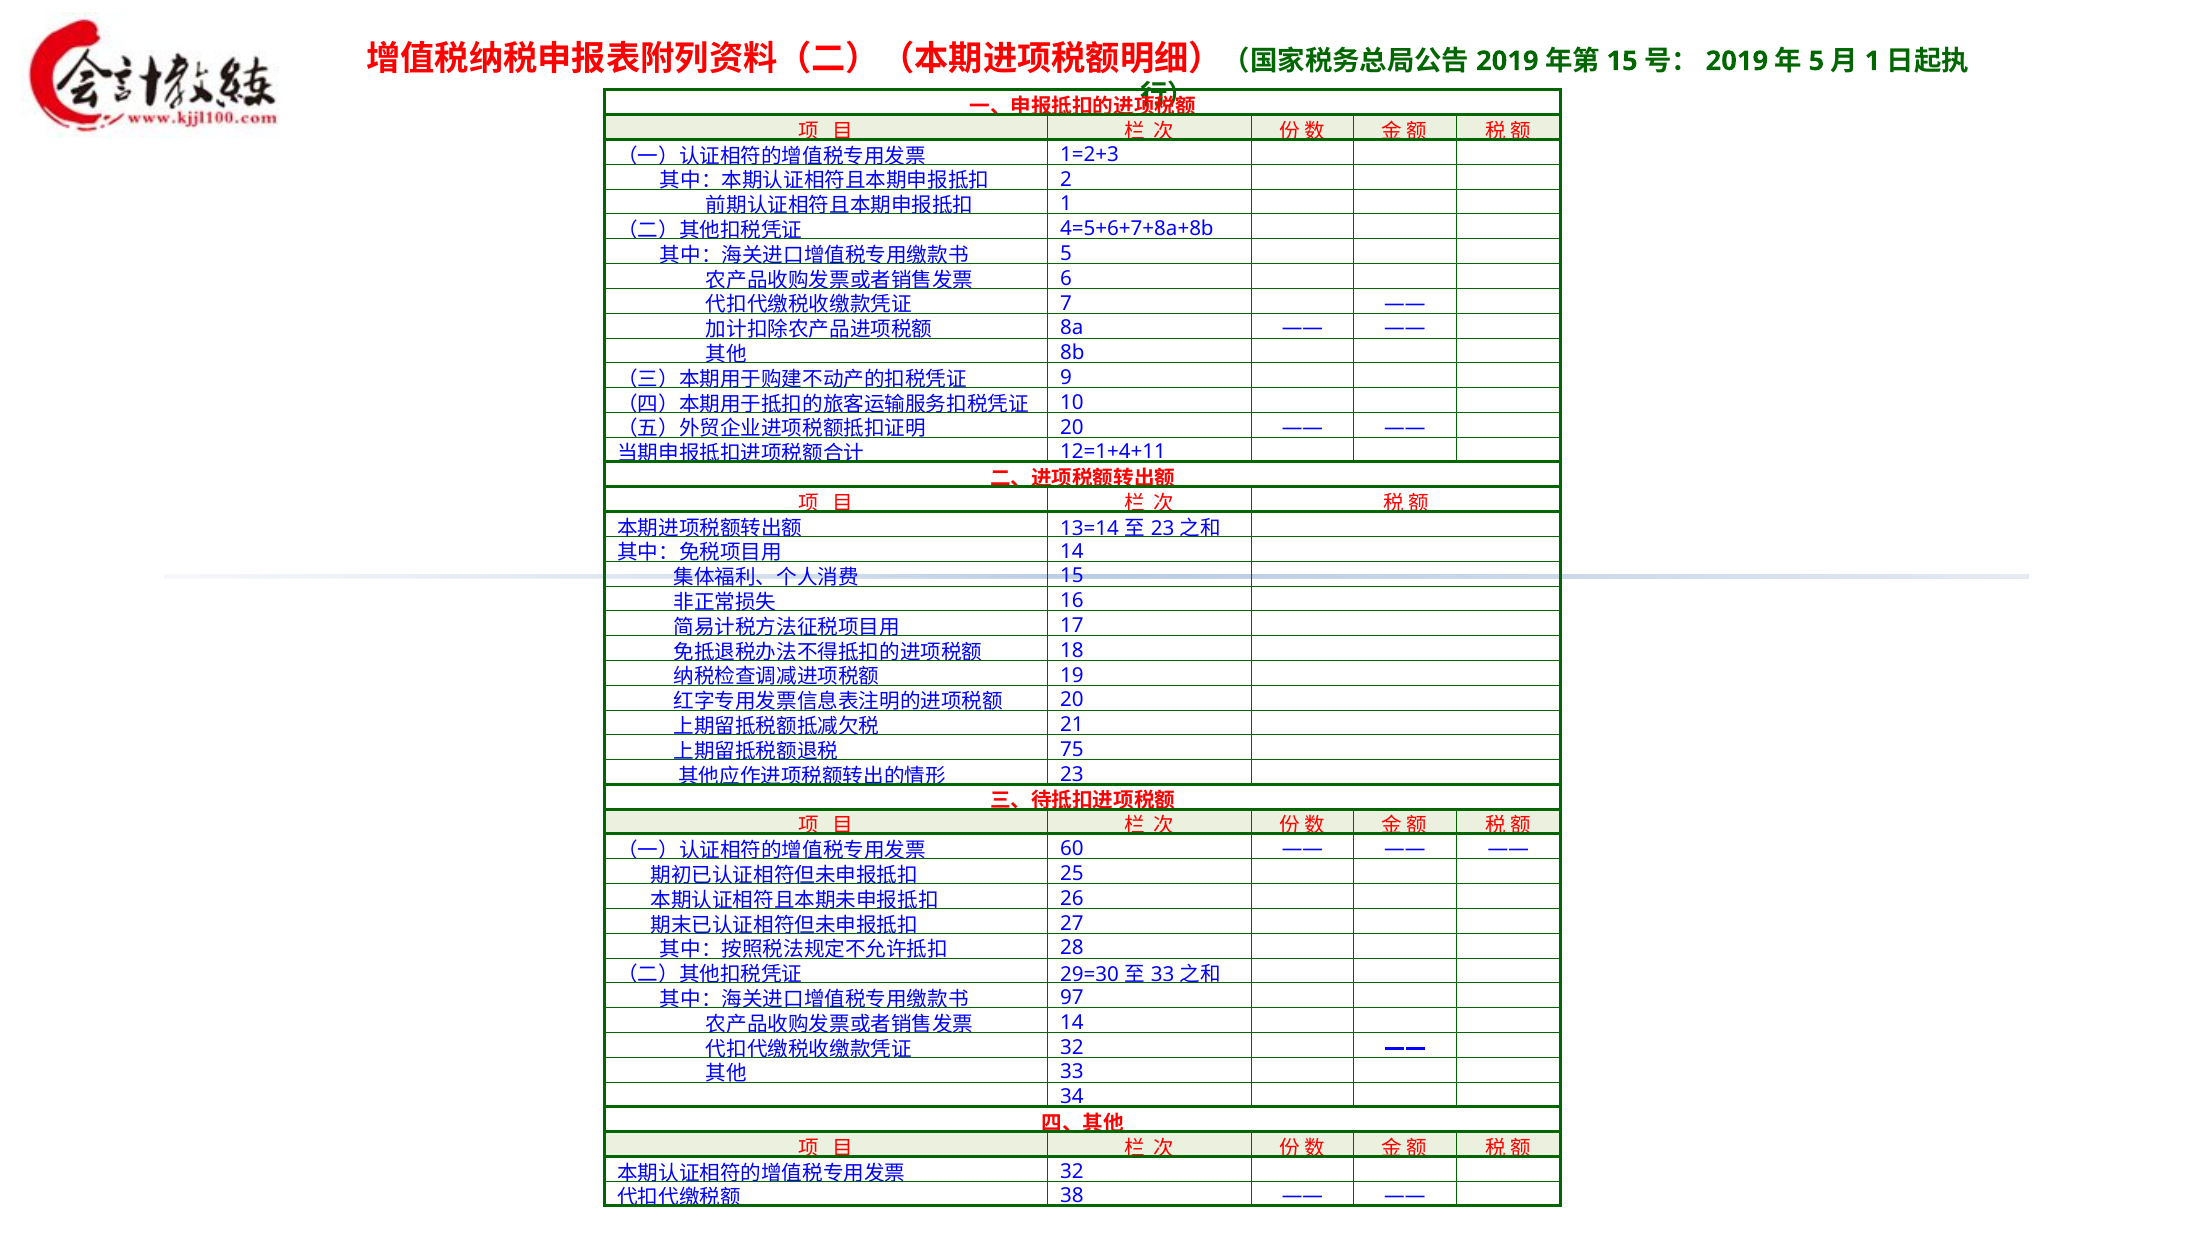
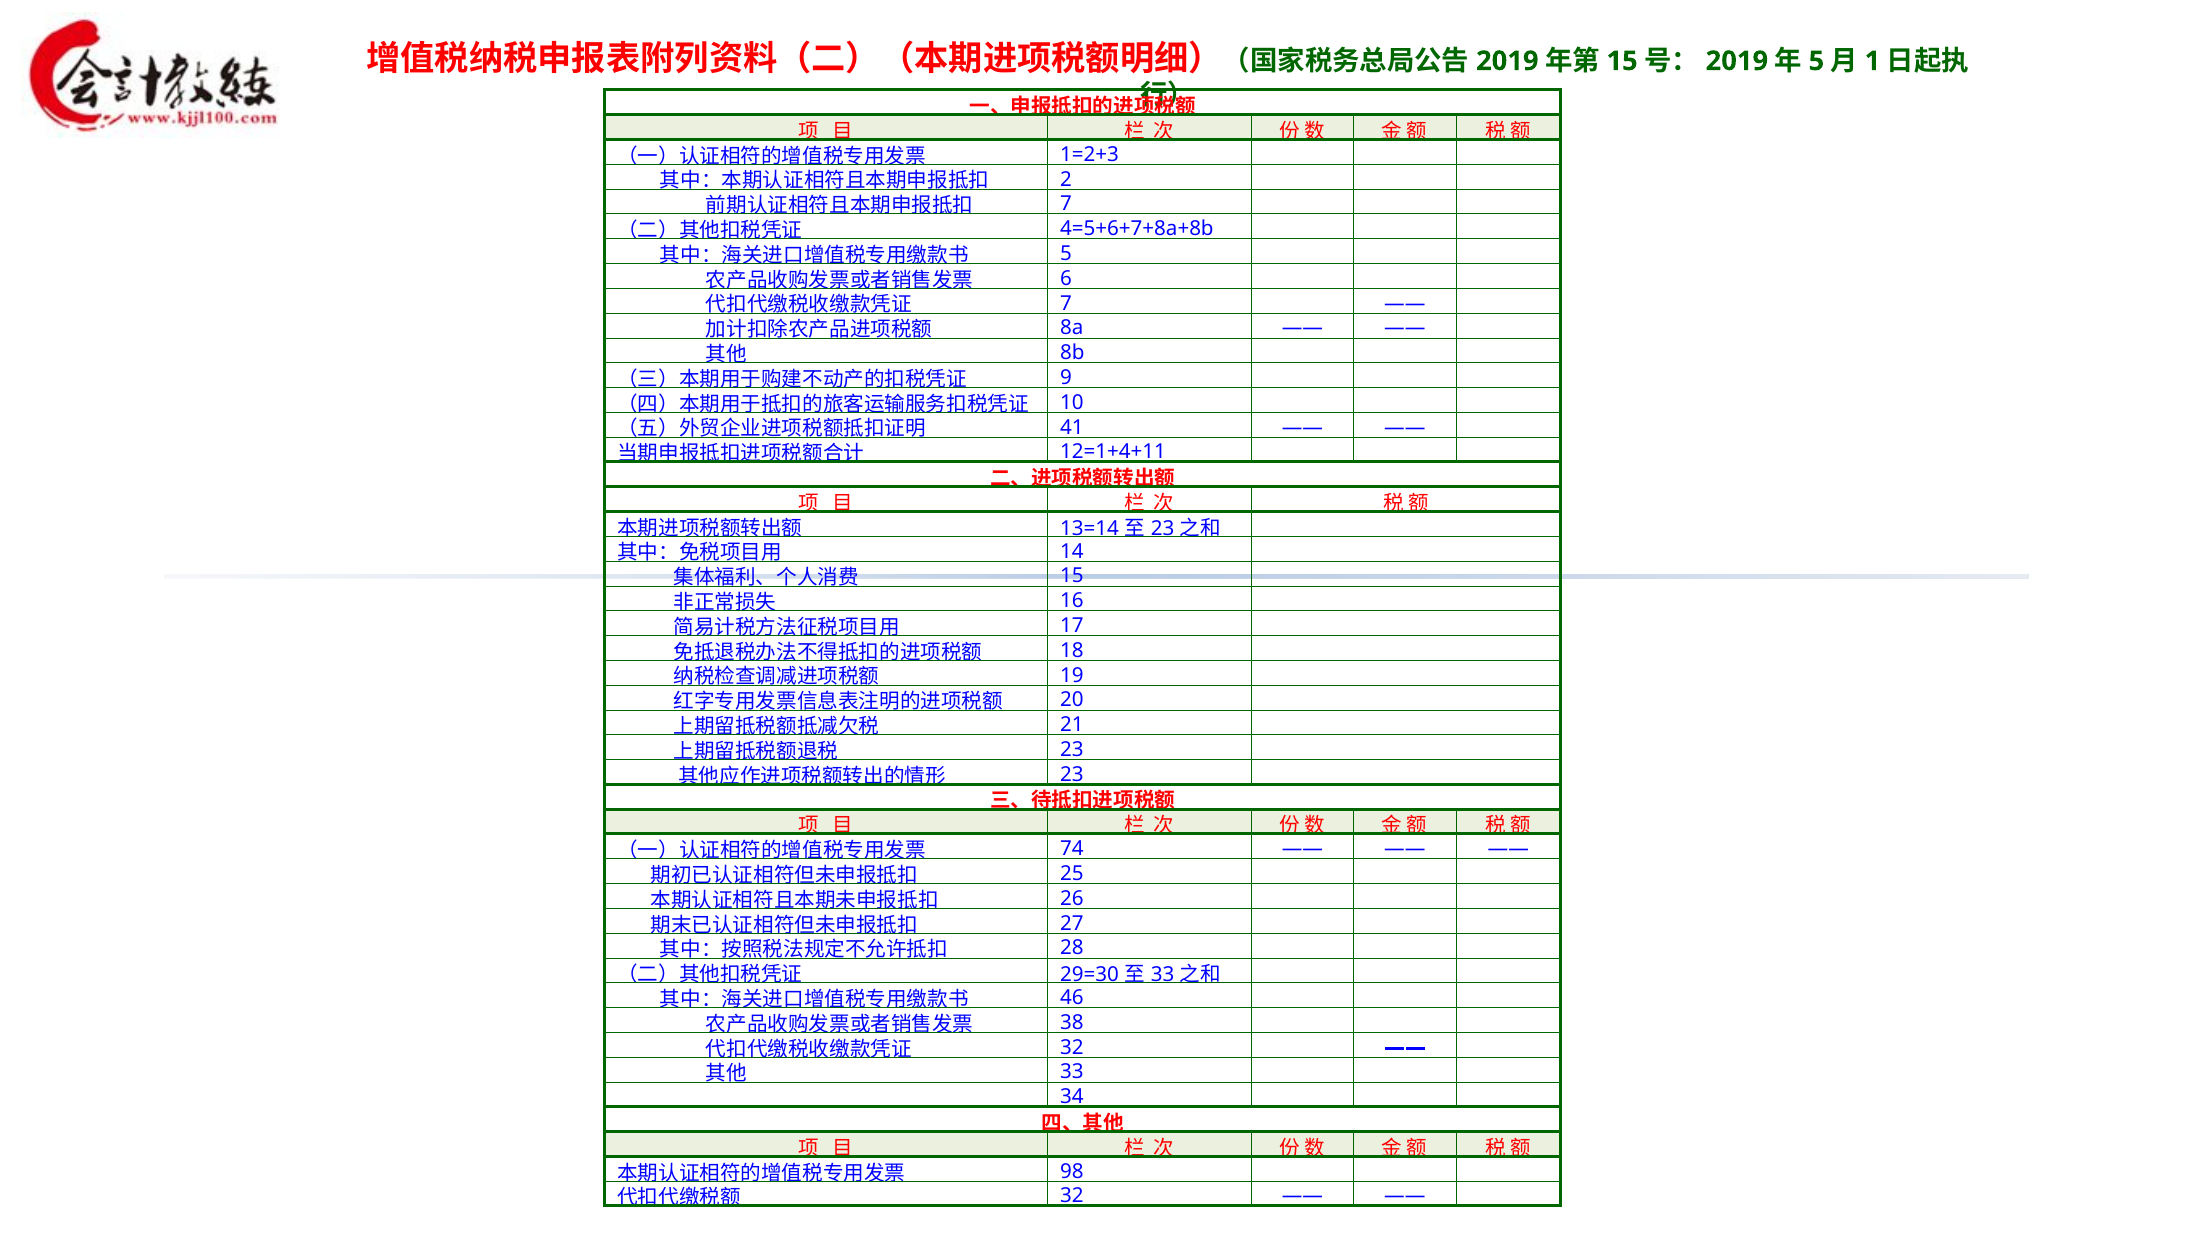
1: 1 -> 7 (1066, 204)
20: 20 -> 41 (1072, 427)
75: 75 -> 23 (1072, 749)
60: 60 -> 74 (1072, 849)
97: 97 -> 46 (1072, 997)
14: 14 -> 38 (1072, 1022)
32: 32 -> 98 (1072, 1171)
38: 38 -> 32 (1072, 1196)
